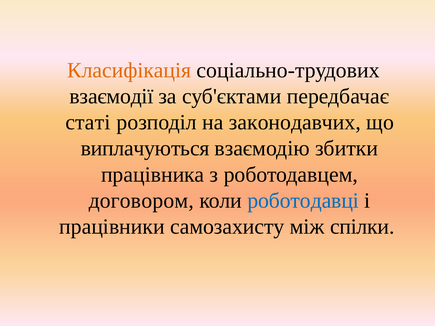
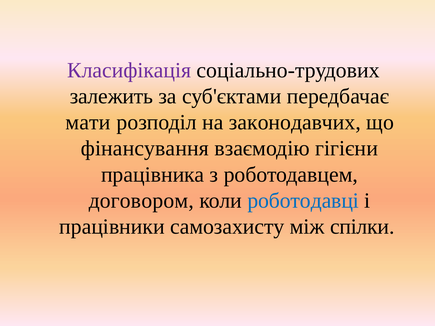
Класифікація colour: orange -> purple (129, 70)
взаємодії: взаємодії -> залежить (111, 96)
статі: статі -> мати (88, 122)
виплачуються: виплачуються -> фінансування (145, 149)
збитки: збитки -> гігієни (347, 149)
